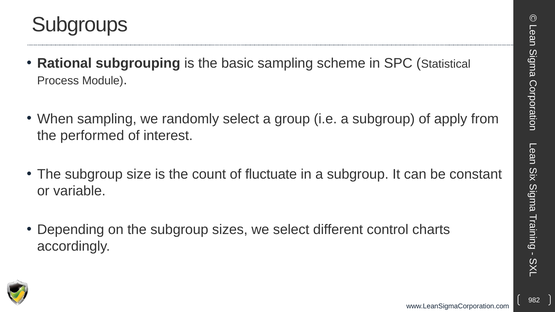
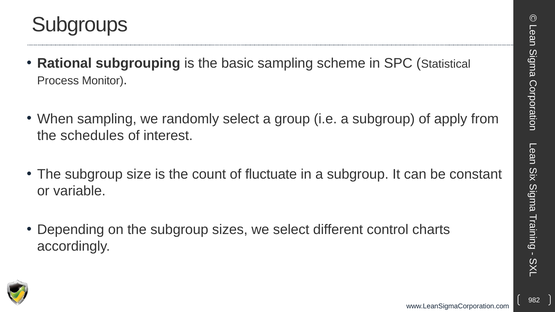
Module: Module -> Monitor (103, 81)
performed: performed -> schedules (92, 136)
